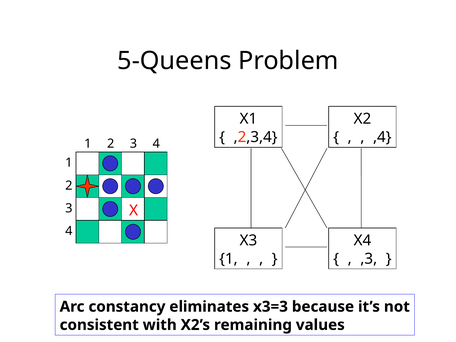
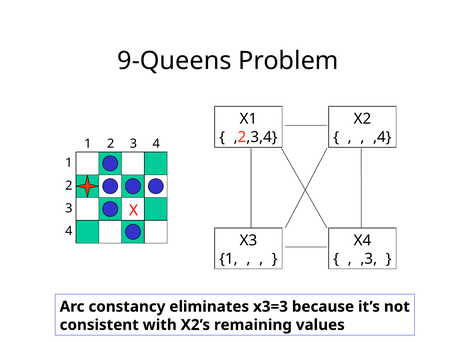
5-Queens: 5-Queens -> 9-Queens (174, 61)
